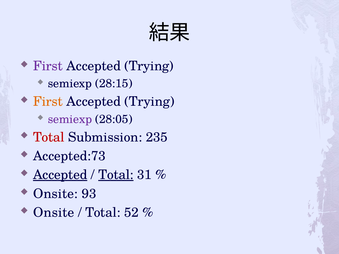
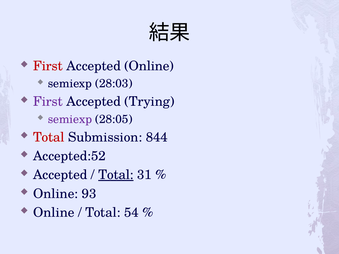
First colour: purple -> red (48, 66)
Trying: Trying -> Online (149, 66)
28:15: 28:15 -> 28:03 (114, 84)
First colour: orange -> purple (48, 102)
235: 235 -> 844 (157, 137)
Accepted:73: Accepted:73 -> Accepted:52 (69, 156)
Accepted underline: present -> none (60, 175)
Onsite: Onsite -> Online (56, 194)
Onsite: Onsite -> Online (54, 213)
52: 52 -> 54 (131, 213)
